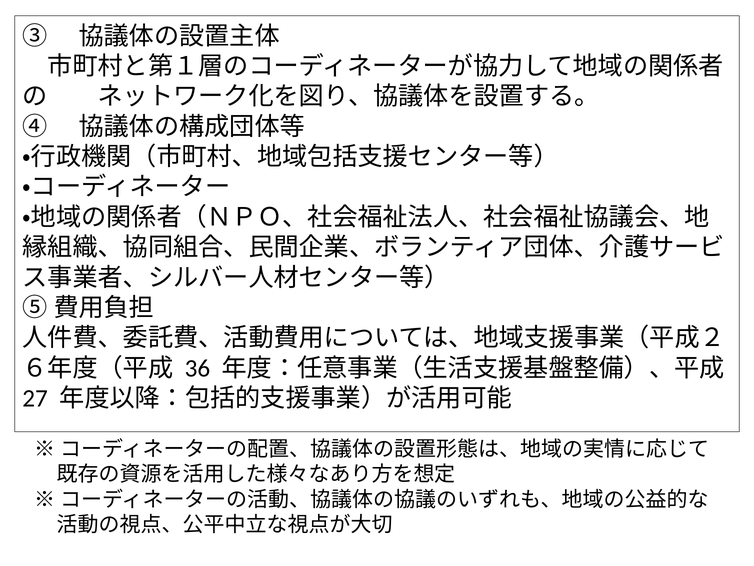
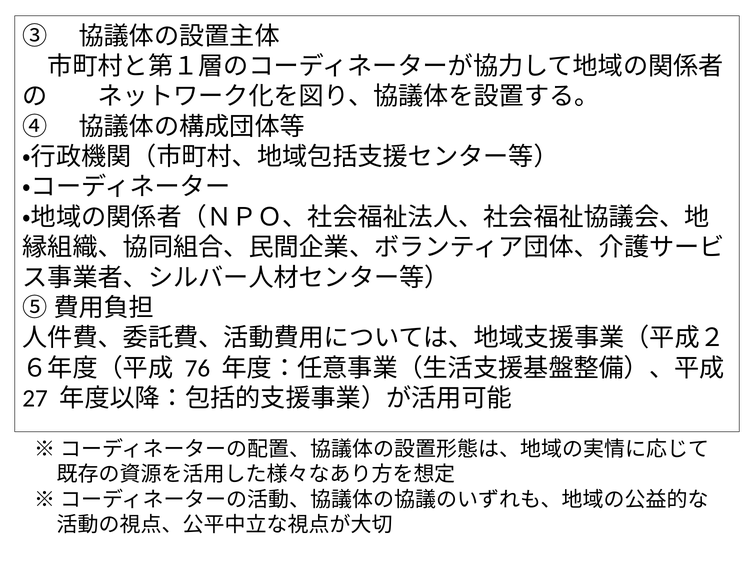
36: 36 -> 76 (197, 368)
